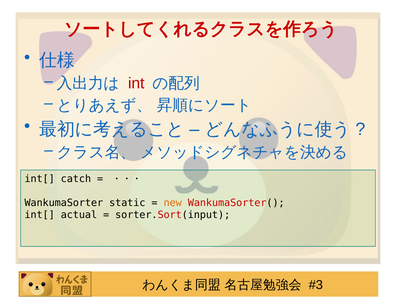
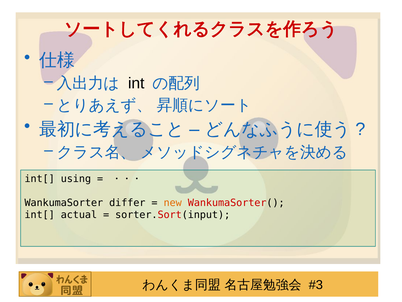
int colour: red -> black (136, 83)
catch: catch -> using (76, 178)
static: static -> differ (127, 203)
